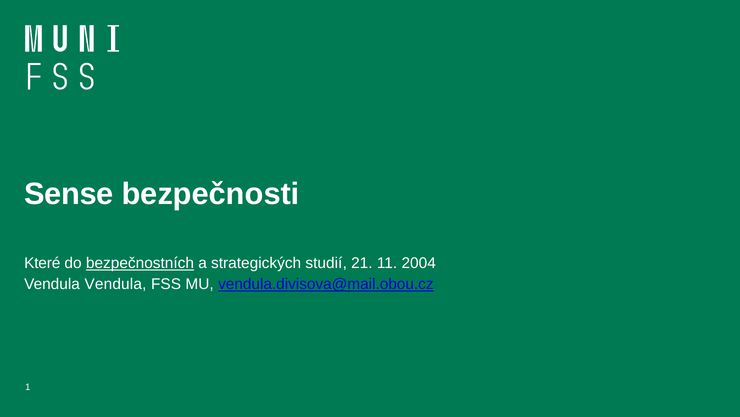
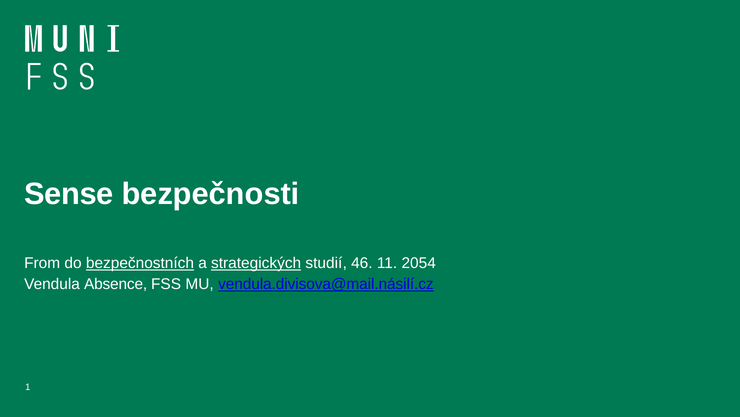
Které: Které -> From (42, 263)
strategických underline: none -> present (256, 263)
21: 21 -> 46 (362, 263)
2004: 2004 -> 2054 (419, 263)
Vendula Vendula: Vendula -> Absence (116, 284)
vendula.divisova@mail.obou.cz: vendula.divisova@mail.obou.cz -> vendula.divisova@mail.násilí.cz (326, 284)
